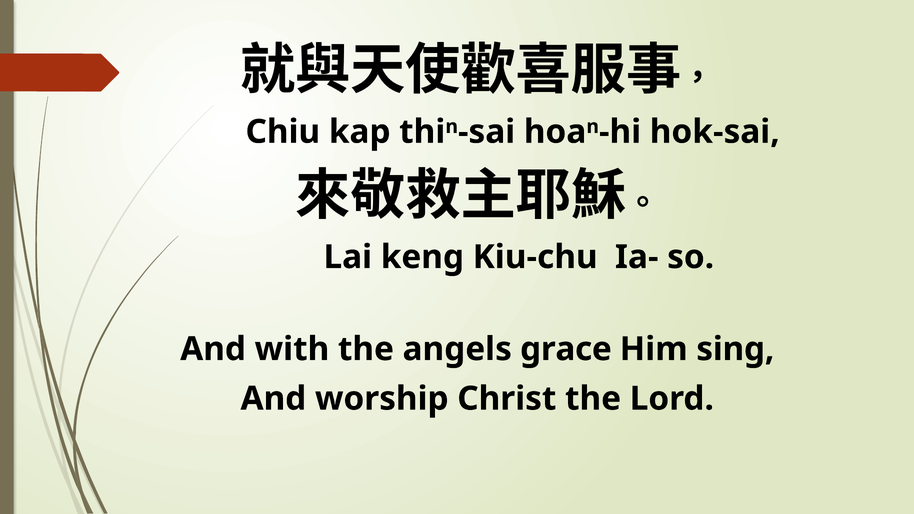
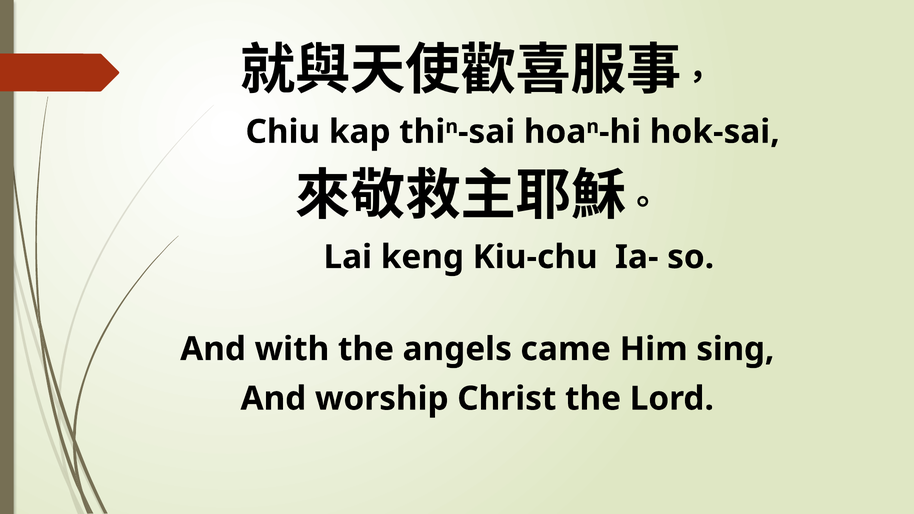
grace: grace -> came (566, 349)
